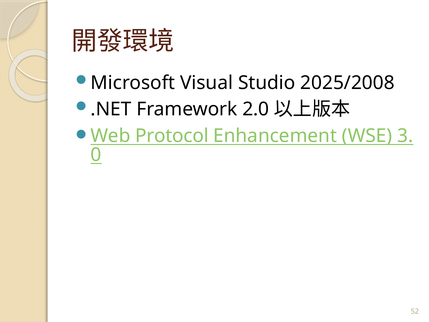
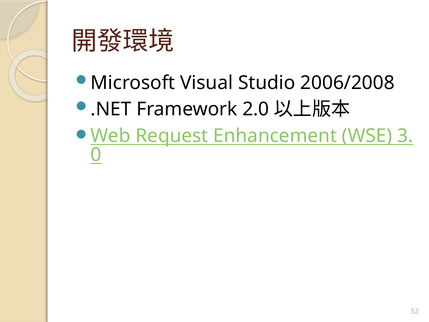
2025/2008: 2025/2008 -> 2006/2008 (348, 83)
Protocol: Protocol -> Request (172, 136)
